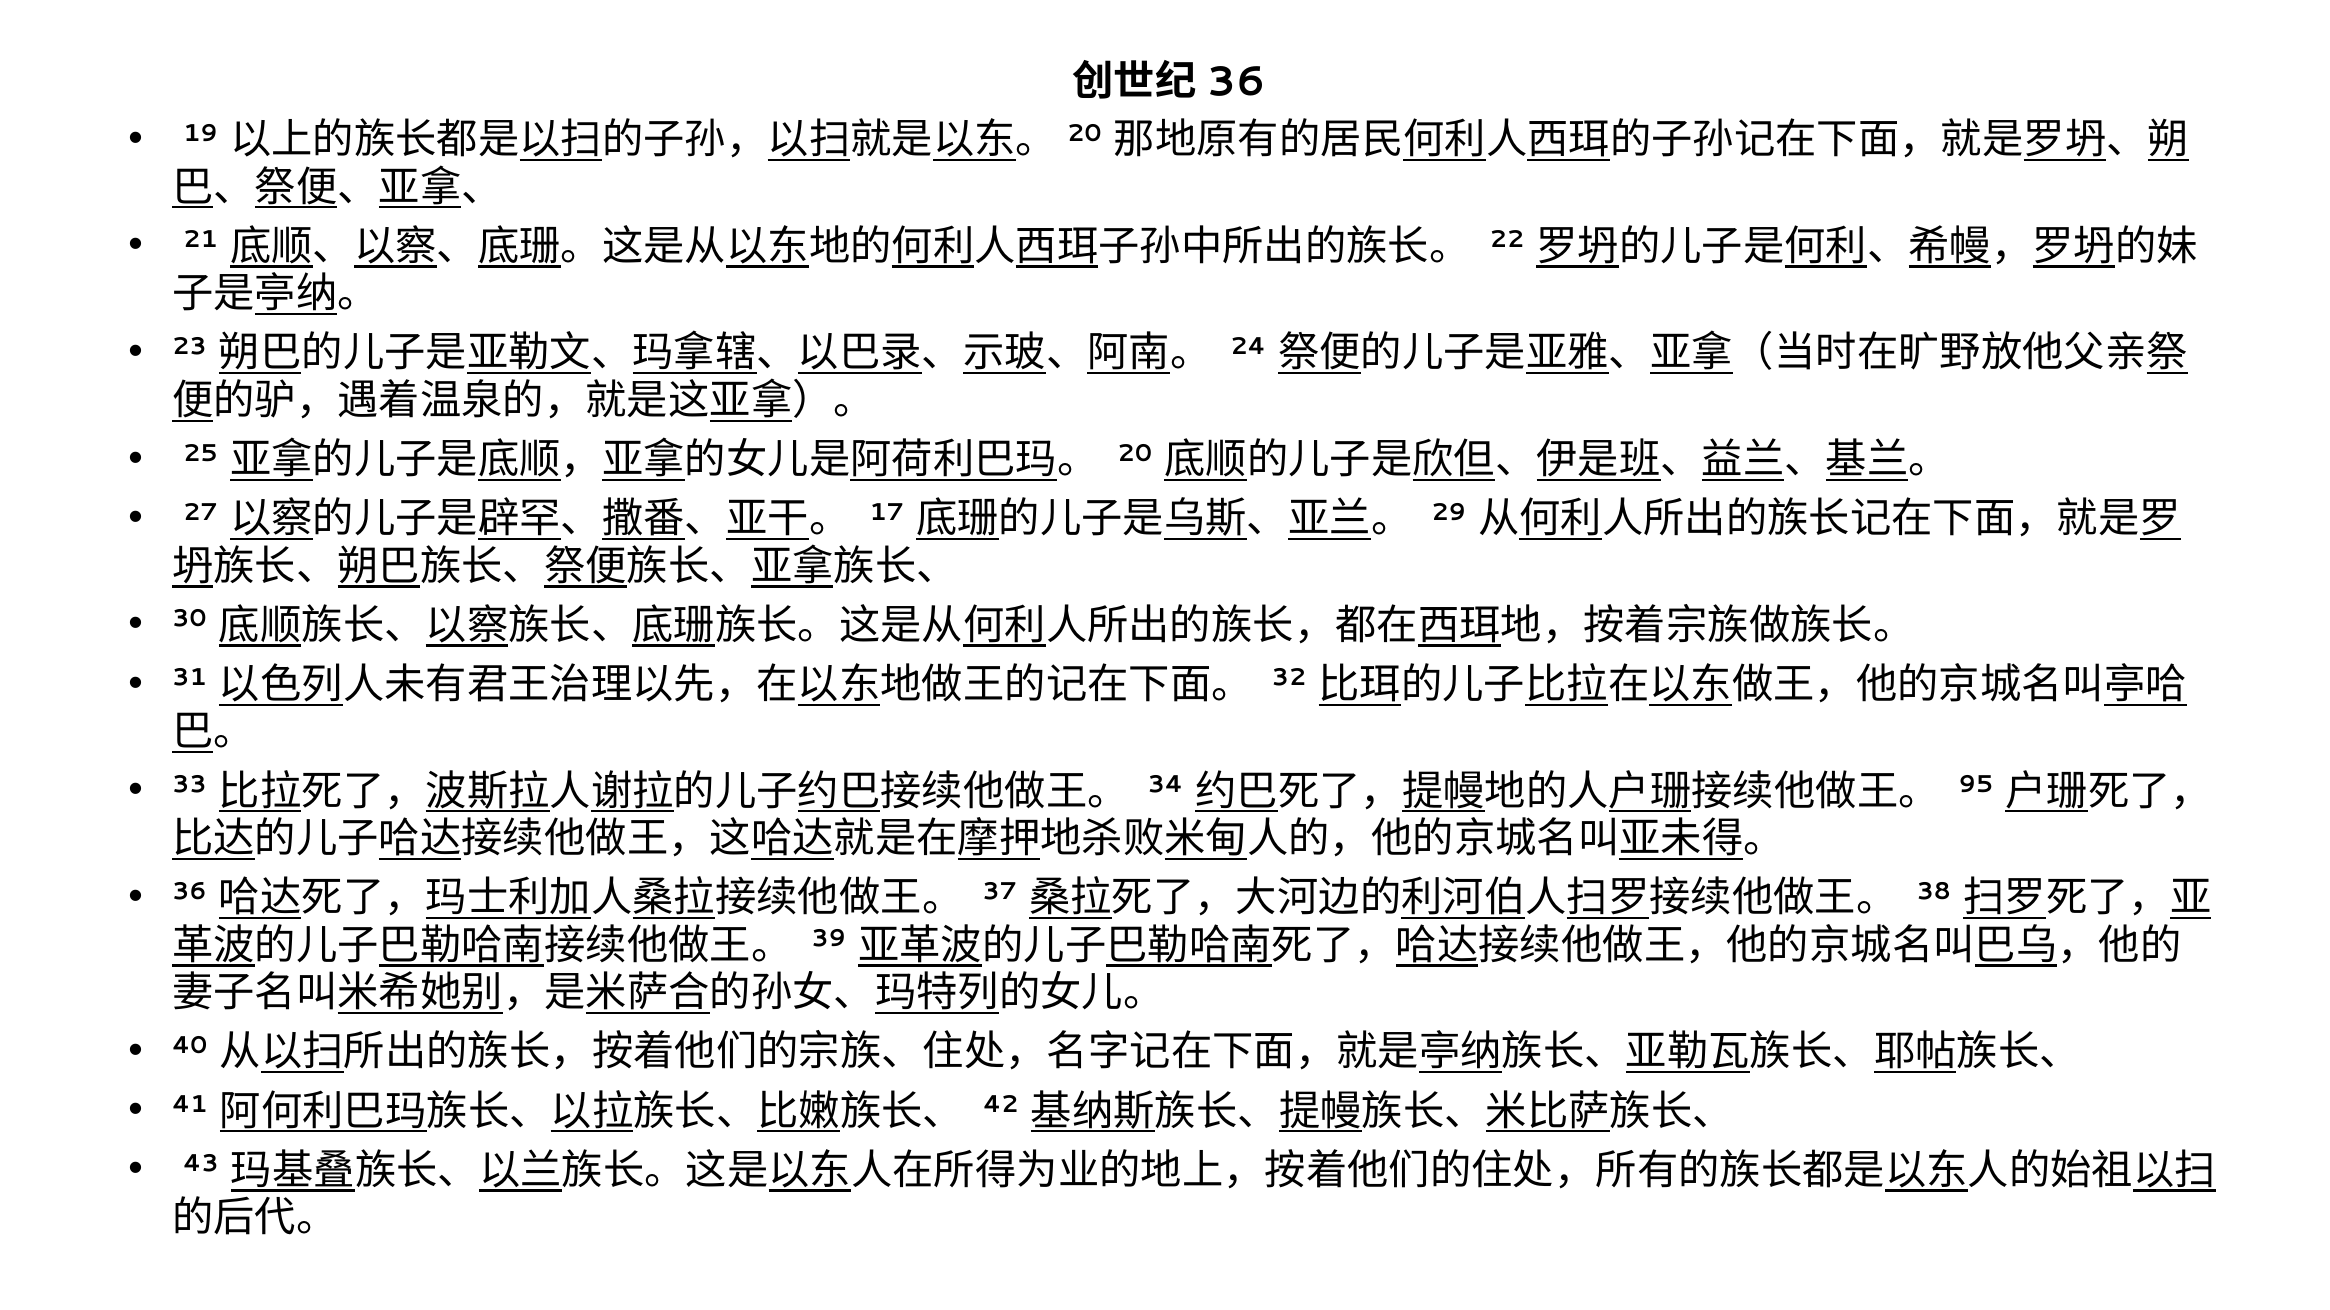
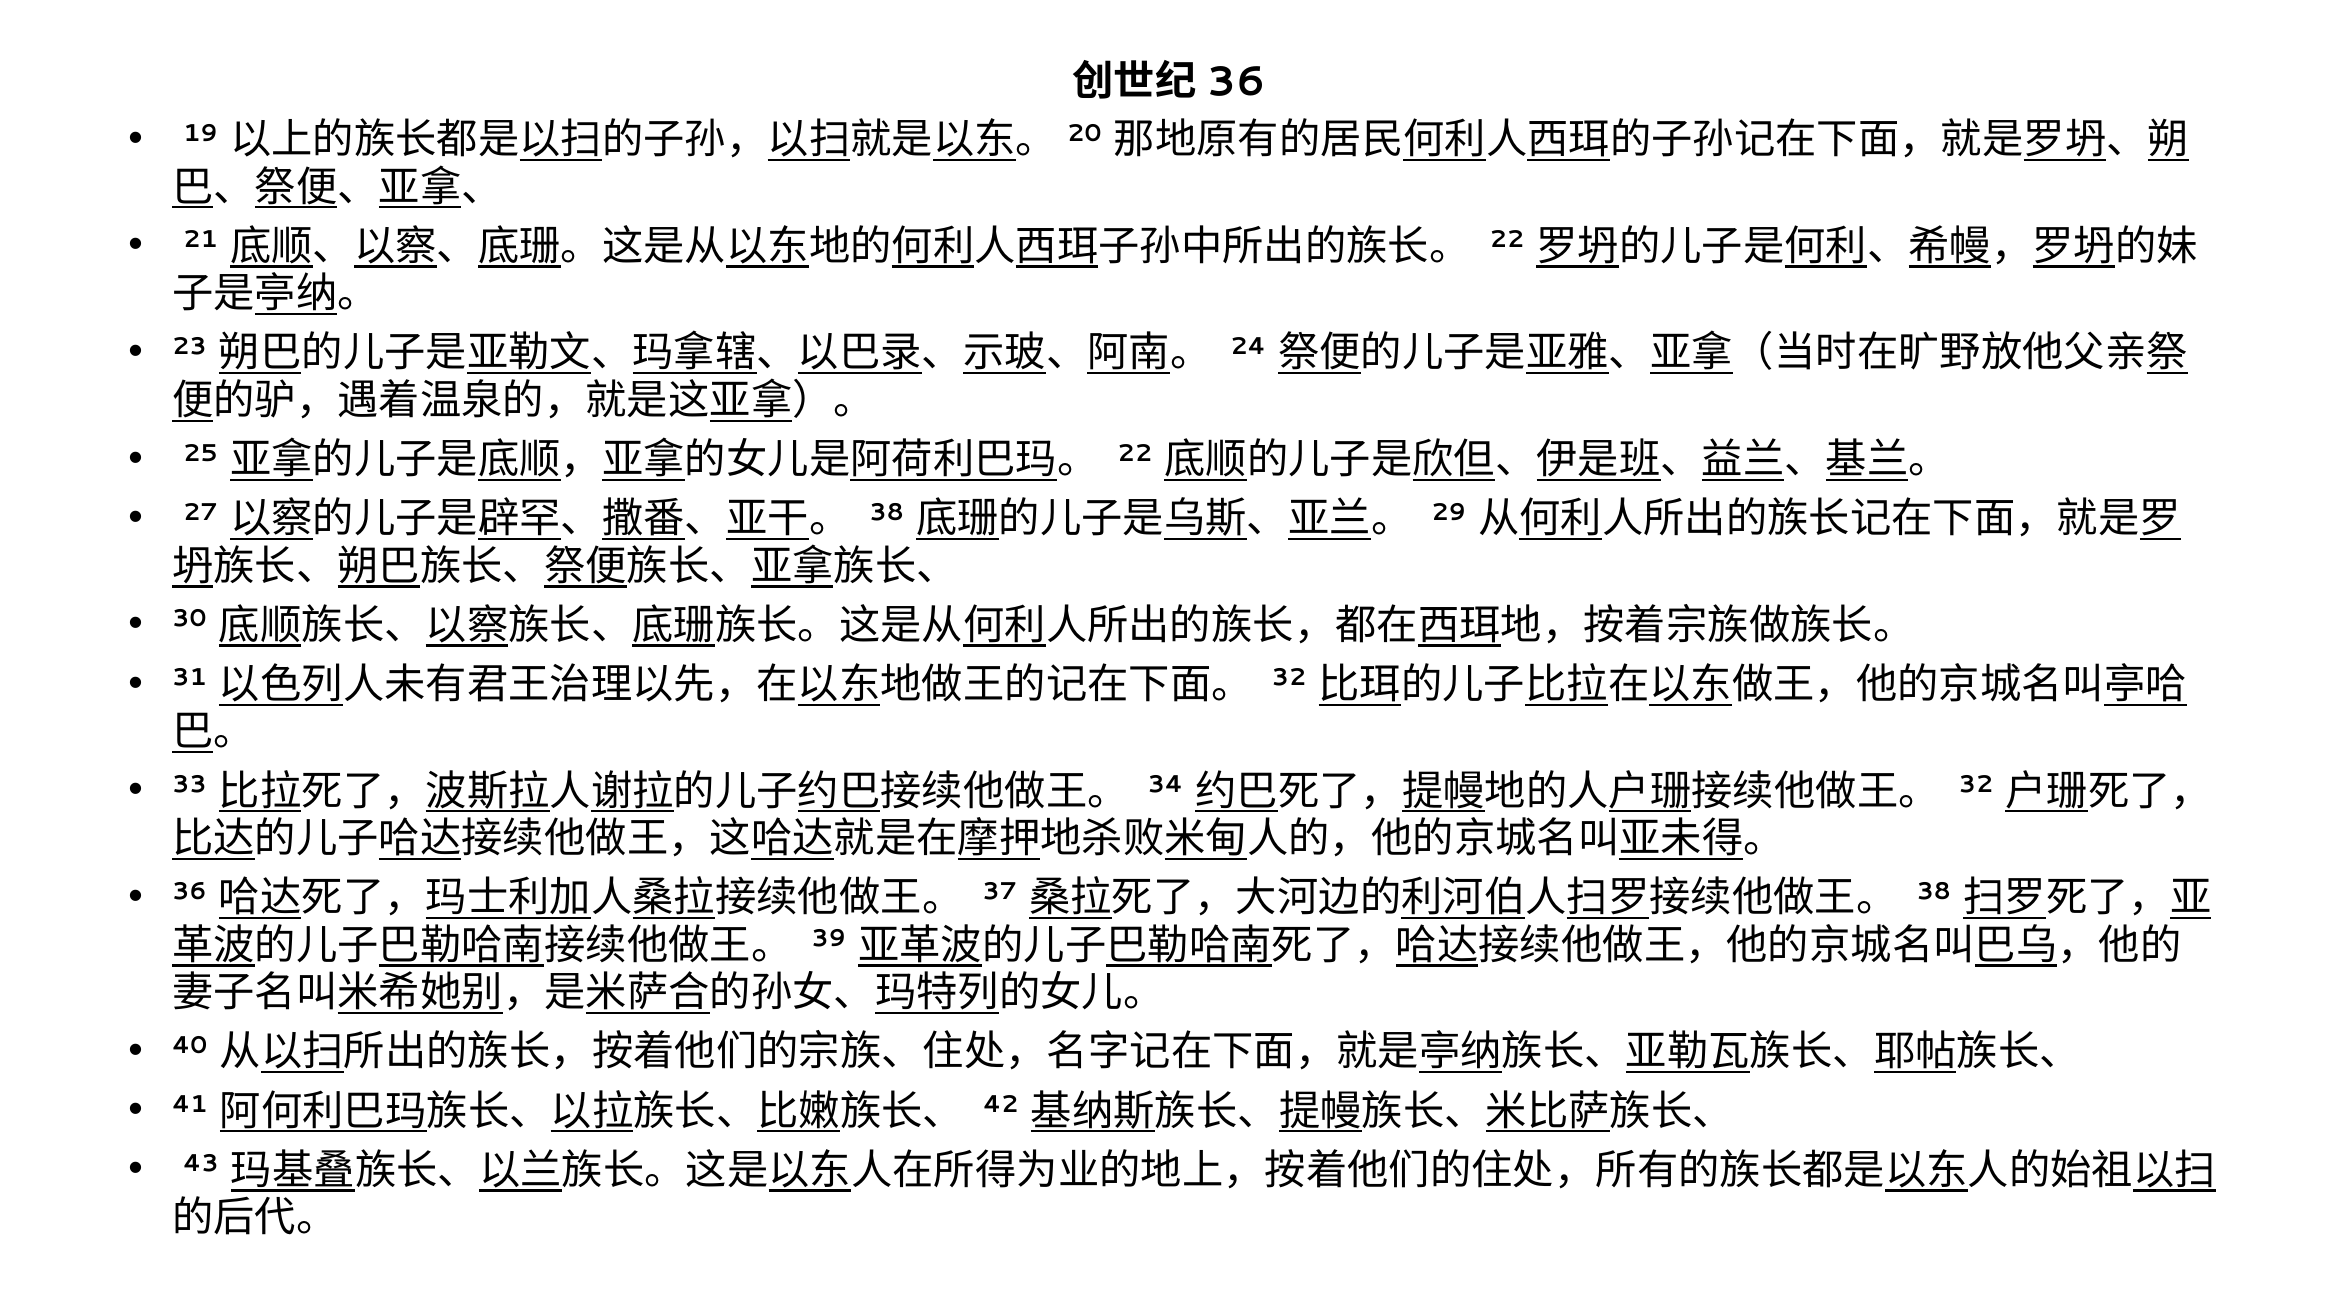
20: 20 -> 22 (1135, 453)
17: 17 -> 38 (887, 512)
95: 95 -> 32 (1976, 785)
